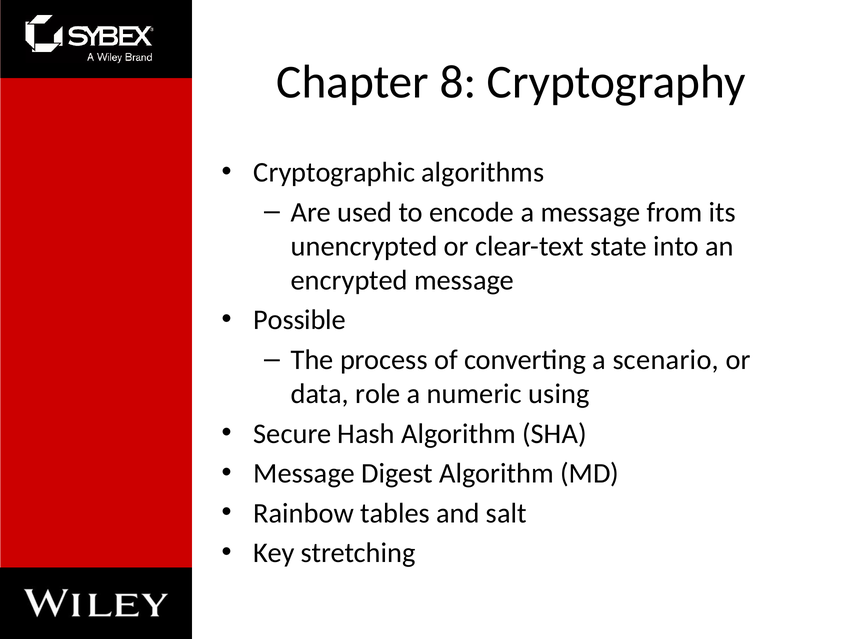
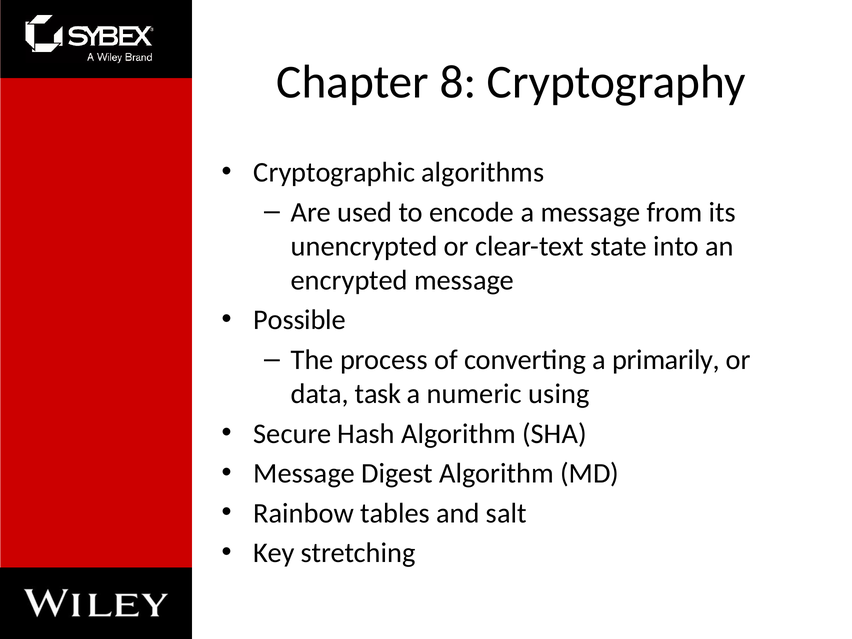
scenario: scenario -> primarily (666, 360)
role: role -> task (378, 394)
